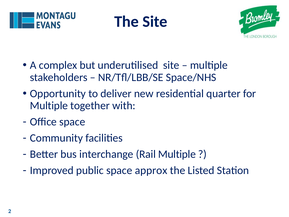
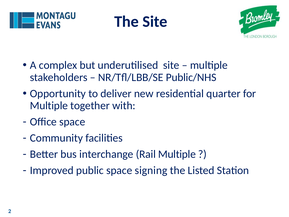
Space/NHS: Space/NHS -> Public/NHS (191, 77)
approx: approx -> signing (151, 170)
